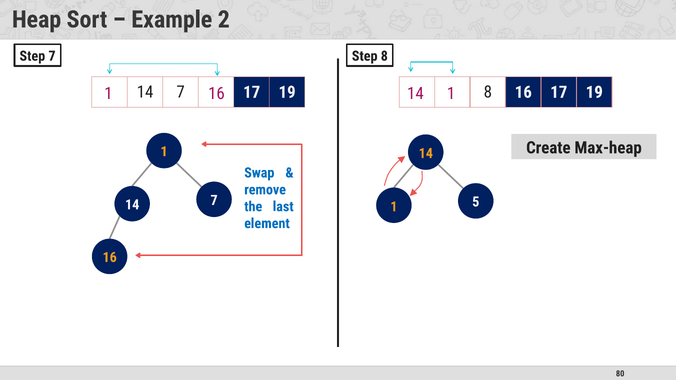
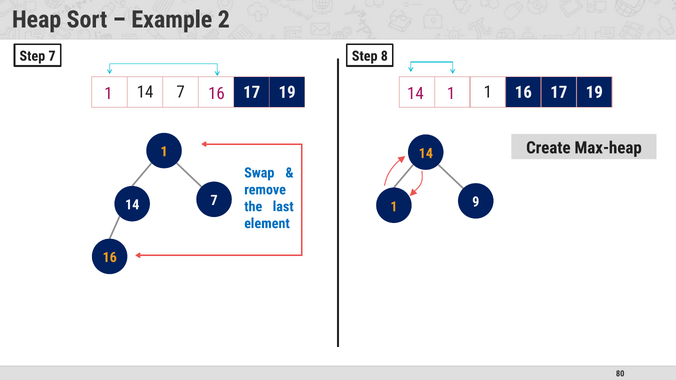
8: 8 -> 1 (488, 92)
5: 5 -> 9 (476, 202)
